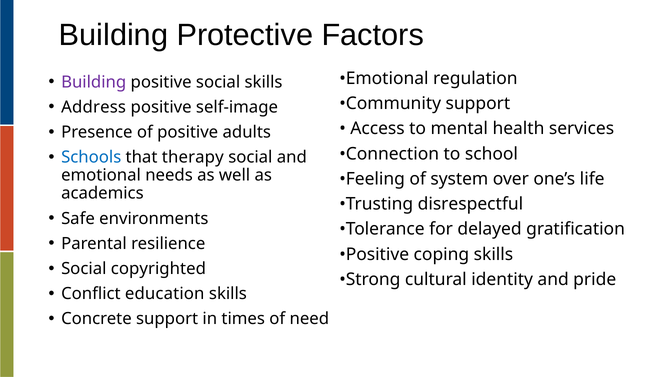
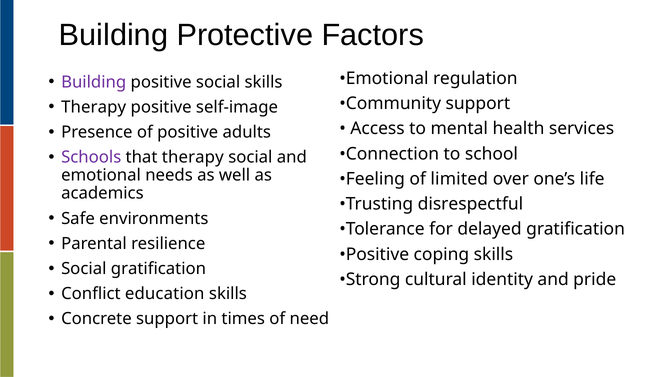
Address: Address -> Therapy (94, 107)
Schools colour: blue -> purple (91, 157)
system: system -> limited (459, 179)
Social copyrighted: copyrighted -> gratification (158, 269)
